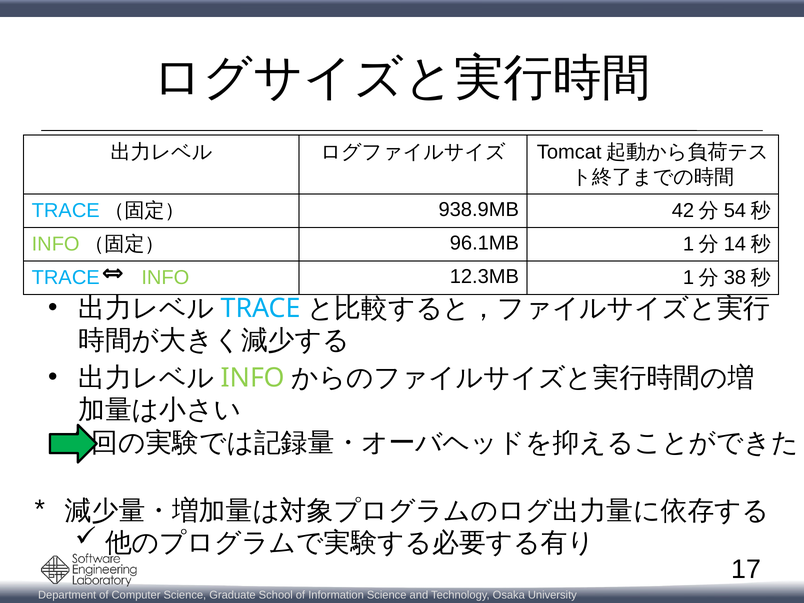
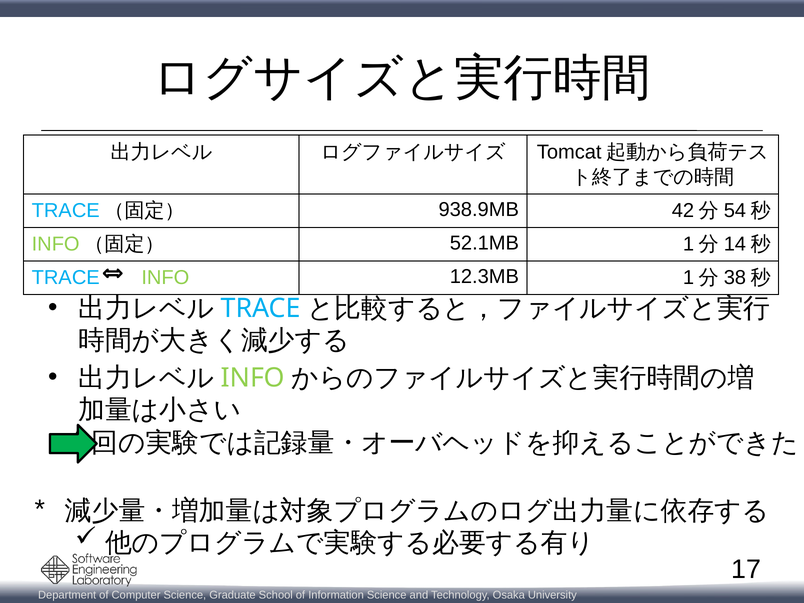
96.1MB: 96.1MB -> 52.1MB (484, 243)
